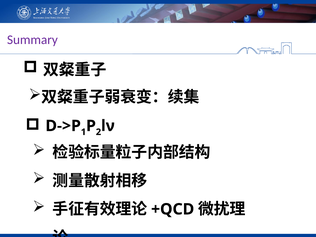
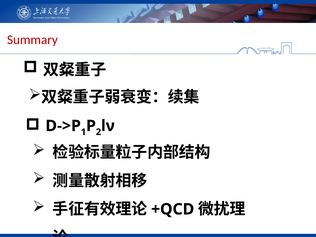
Summary colour: purple -> red (32, 40)
